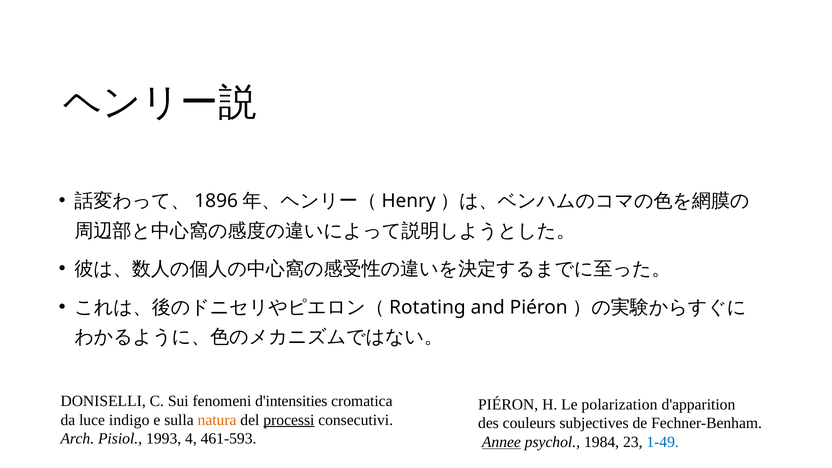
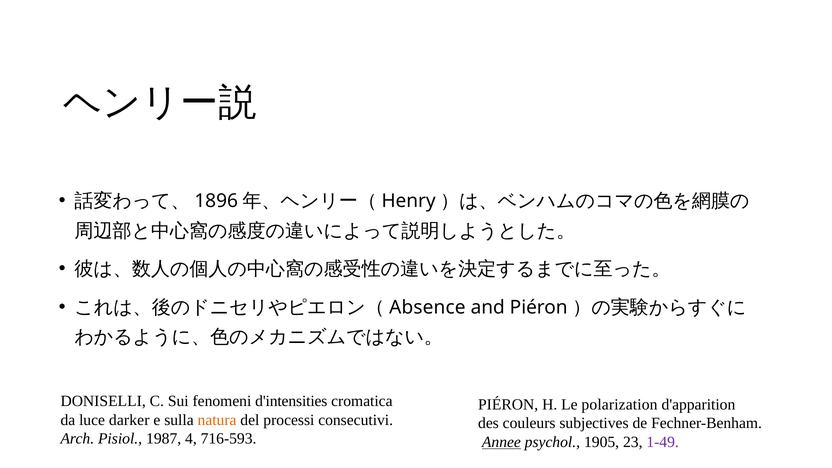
Rotating: Rotating -> Absence (427, 307)
indigo: indigo -> darker (129, 420)
processi underline: present -> none (289, 420)
1993: 1993 -> 1987 (164, 439)
461-593: 461-593 -> 716-593 (229, 439)
1984: 1984 -> 1905 (602, 442)
1-49 colour: blue -> purple (663, 442)
